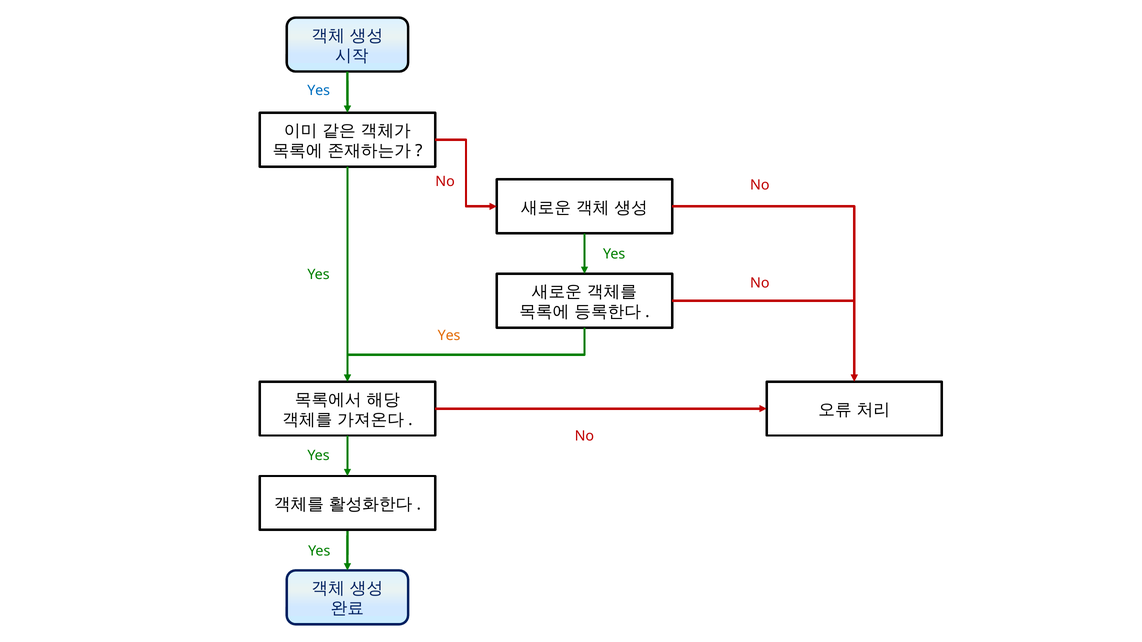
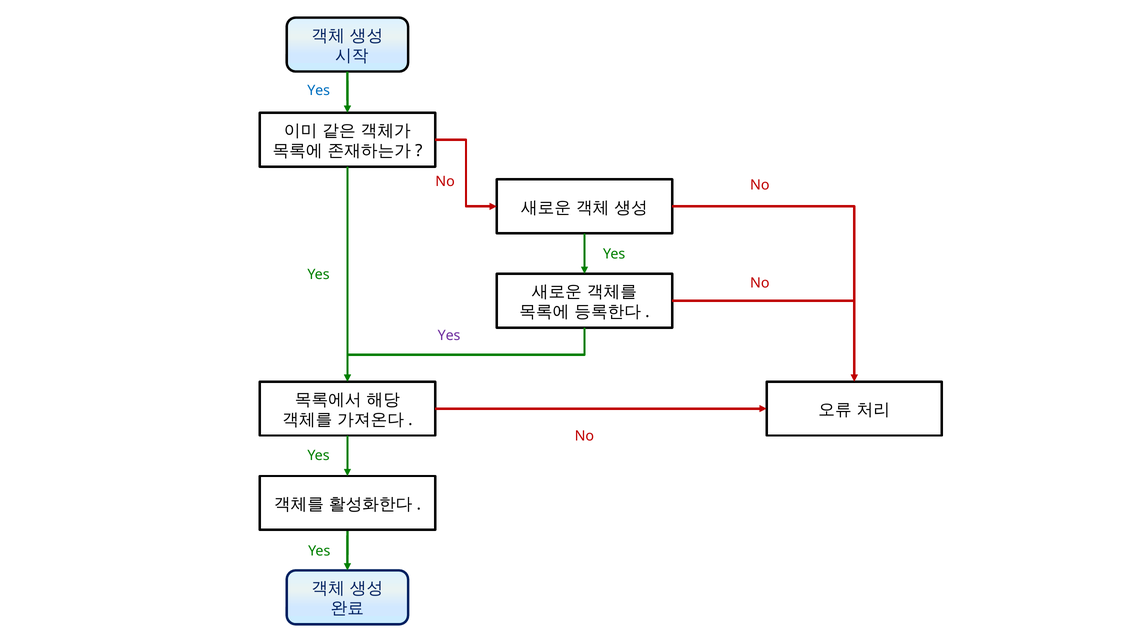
Yes colour: orange -> purple (449, 336)
